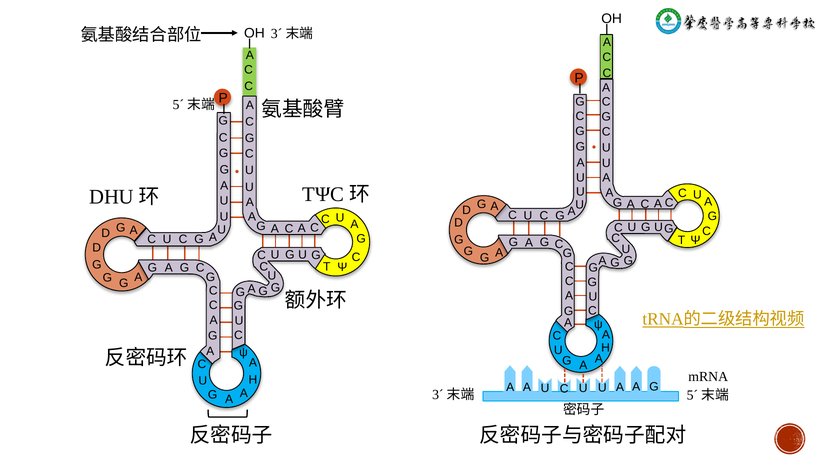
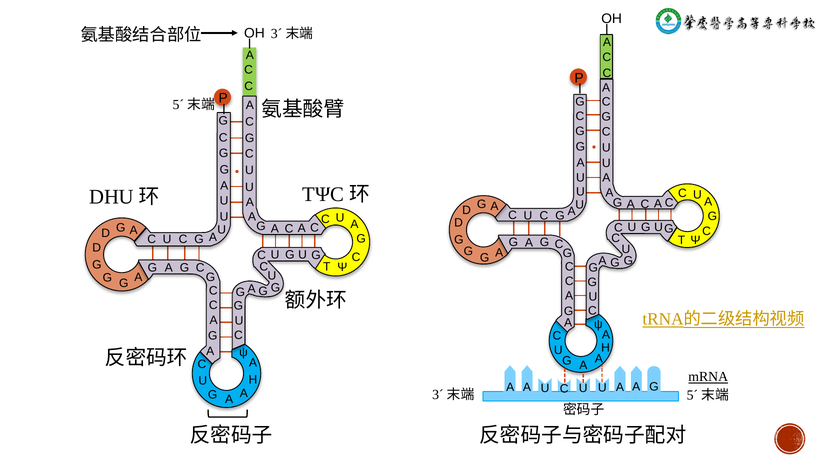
mRNA underline: none -> present (708, 377)
